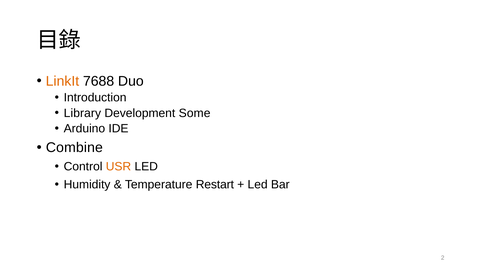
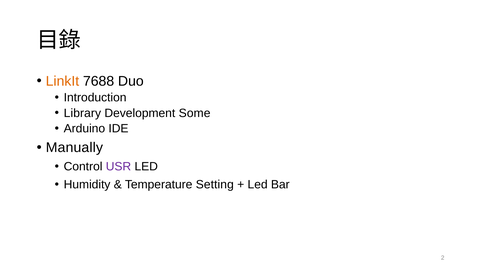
Combine: Combine -> Manually (74, 148)
USR colour: orange -> purple (118, 167)
Restart: Restart -> Setting (215, 185)
